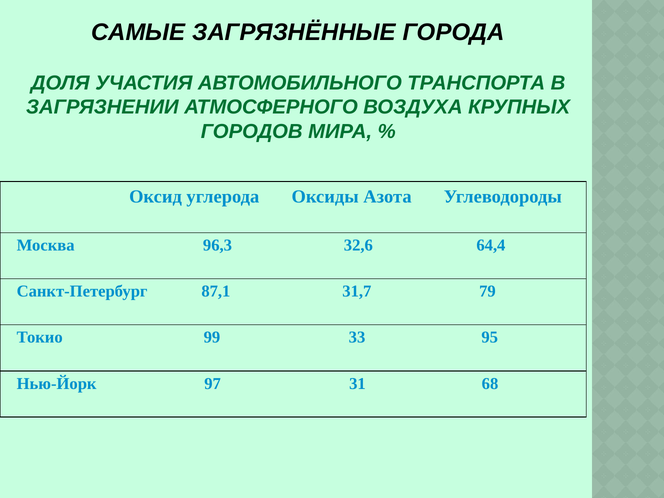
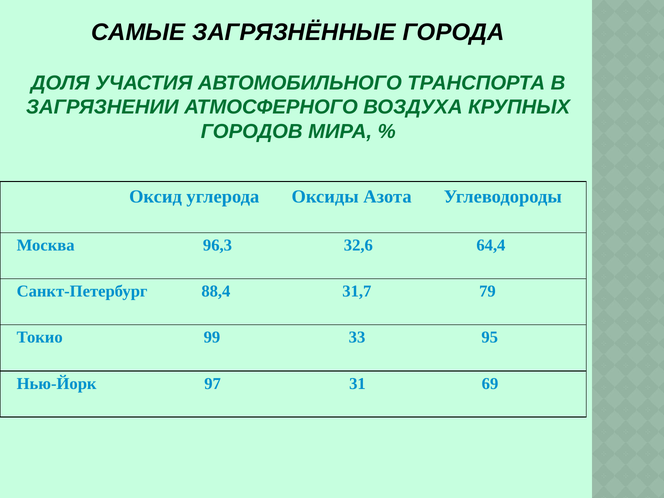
87,1: 87,1 -> 88,4 (216, 291)
68: 68 -> 69 (490, 384)
